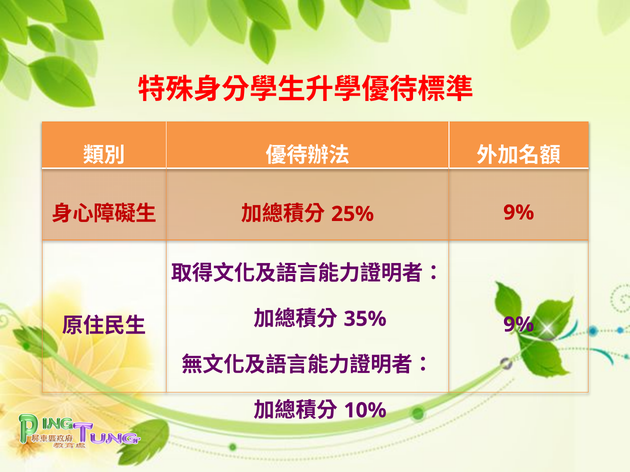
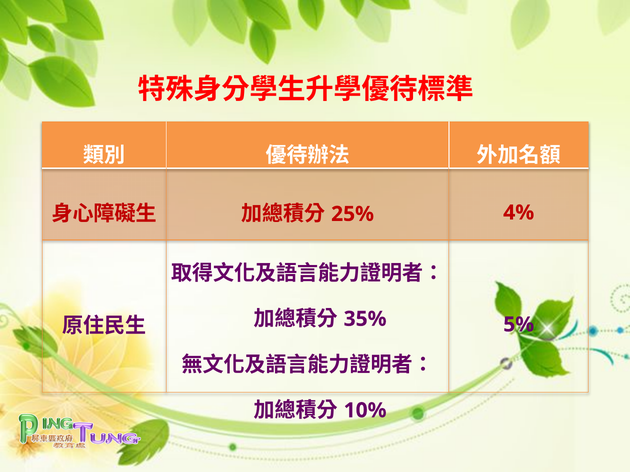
9%: 9% -> 4% (519, 213)
9%: 9% -> 5% (519, 325)
